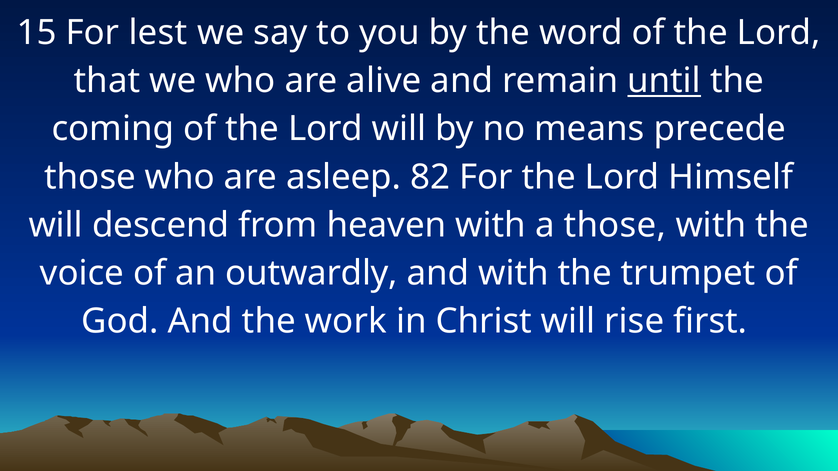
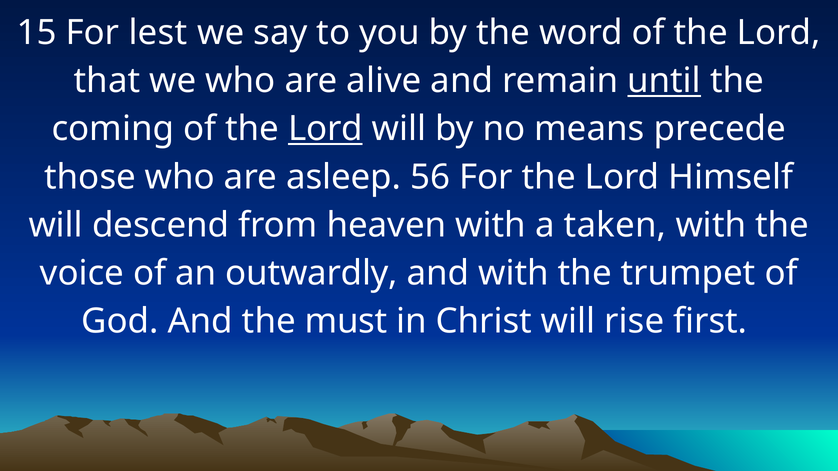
Lord underline: none -> present (325, 129)
82: 82 -> 56 (430, 177)
a those: those -> taken (615, 225)
work: work -> must (346, 322)
